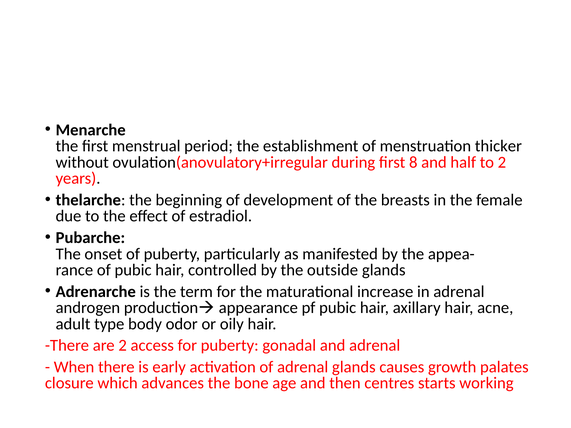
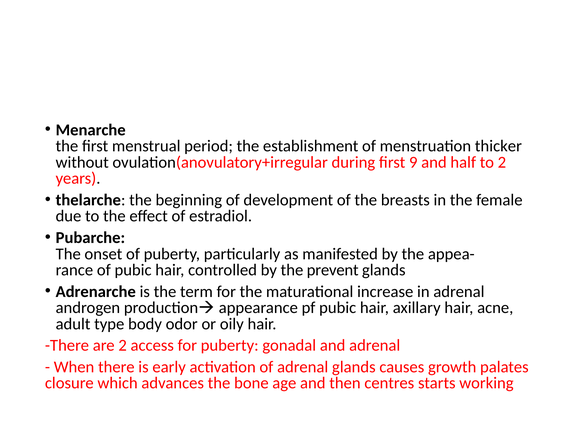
8: 8 -> 9 (413, 162)
outside: outside -> prevent (333, 270)
